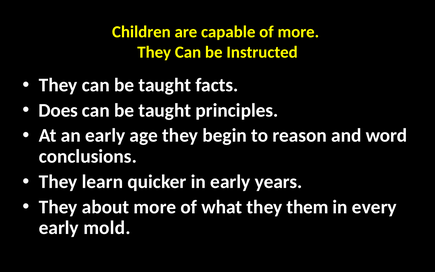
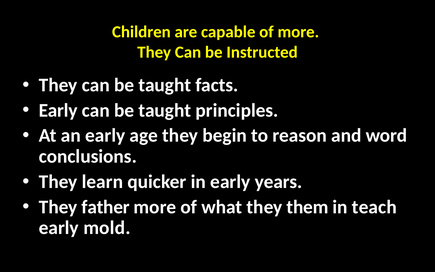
Does: Does -> Early (58, 110)
about: about -> father (106, 207)
every: every -> teach (374, 207)
